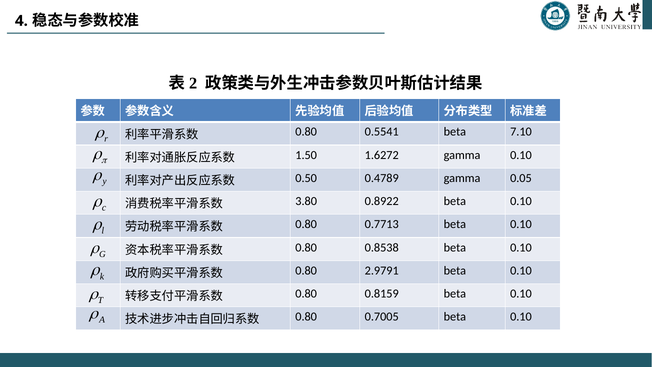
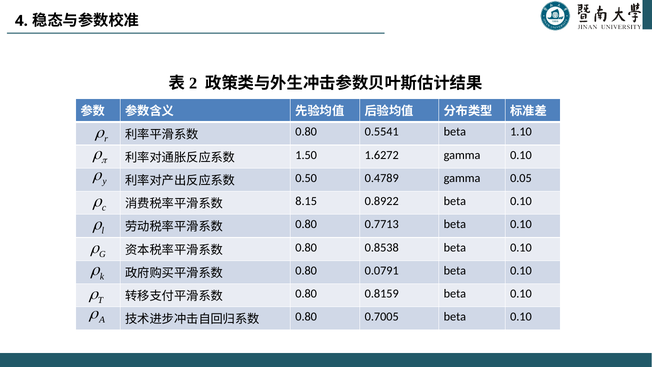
7.10: 7.10 -> 1.10 (521, 132)
3.80: 3.80 -> 8.15 (306, 201)
2.9791: 2.9791 -> 0.0791 (382, 271)
